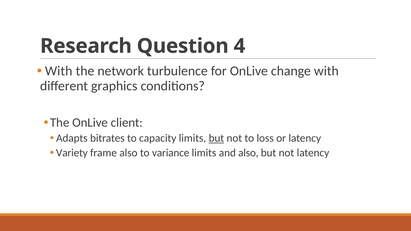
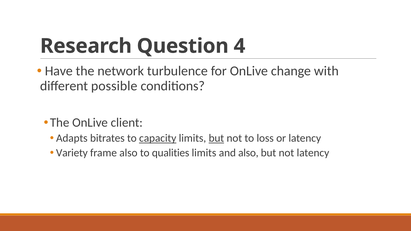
With: With -> Have (59, 71)
graphics: graphics -> possible (114, 86)
capacity underline: none -> present (158, 138)
variance: variance -> qualities (171, 153)
